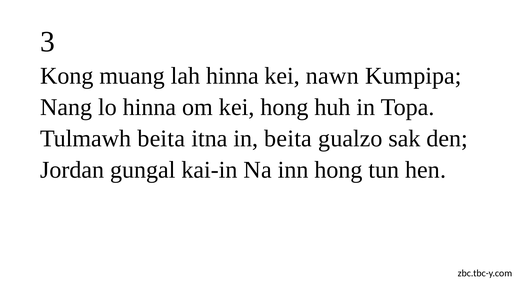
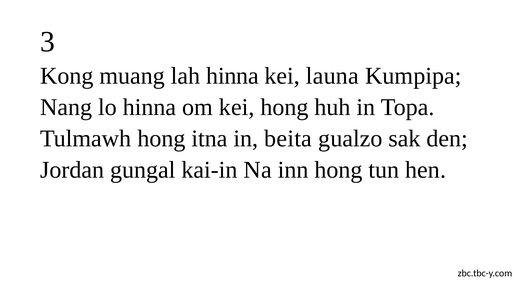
nawn: nawn -> launa (332, 76)
Tulmawh beita: beita -> hong (161, 139)
